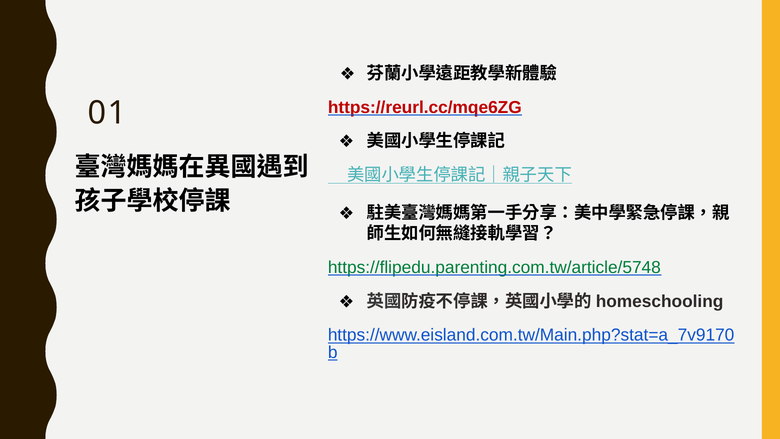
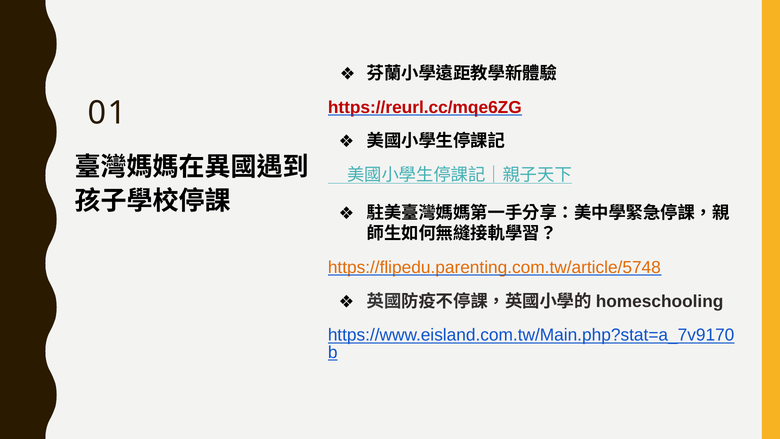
https://flipedu.parenting.com.tw/article/5748 colour: green -> orange (494, 267)
